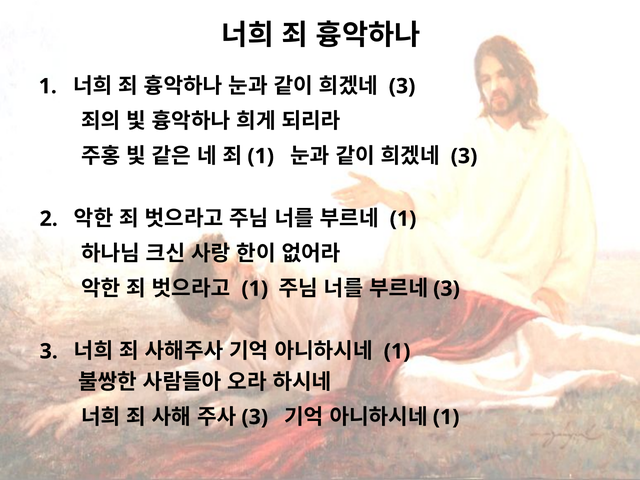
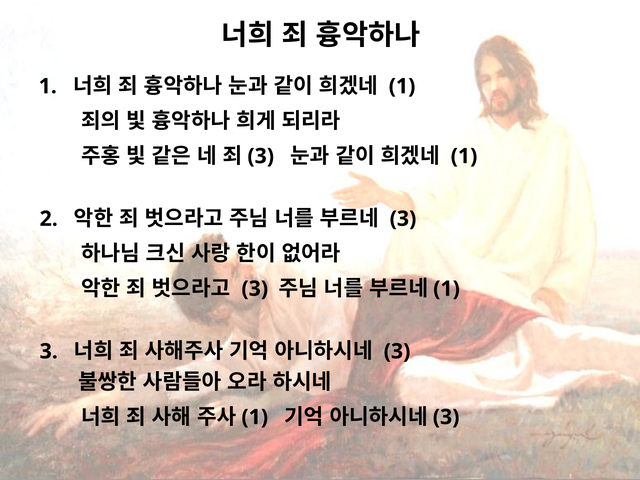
3: 3 -> 1 (402, 86)
1: 1 -> 3 (261, 156)
3: 3 -> 1 (464, 156)
1: 1 -> 3 (403, 219)
1: 1 -> 3 (255, 289)
3: 3 -> 1 (447, 289)
1: 1 -> 3 (397, 351)
3: 3 -> 1 (255, 417)
1: 1 -> 3 (446, 417)
